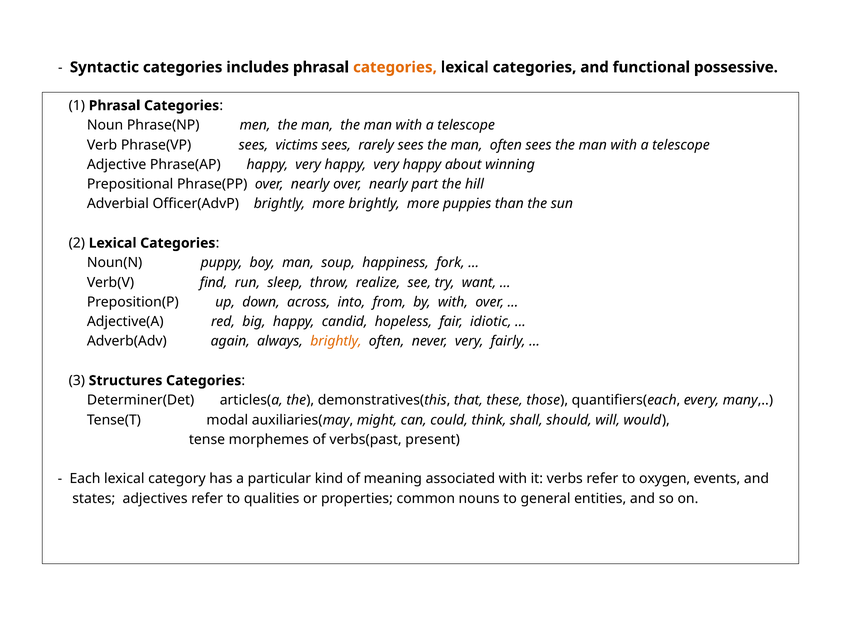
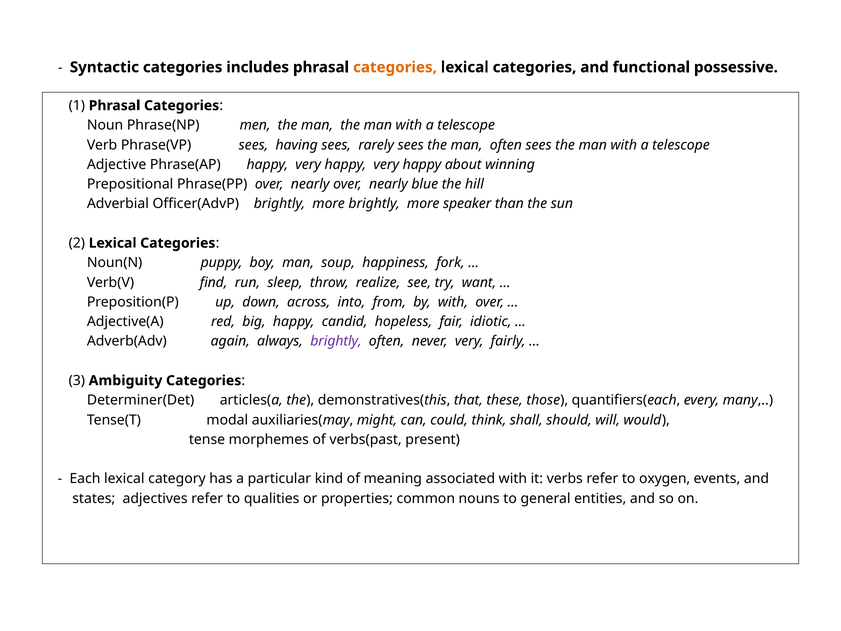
victims: victims -> having (297, 145)
part: part -> blue (425, 184)
puppies: puppies -> speaker (467, 204)
brightly colour: orange -> purple (336, 341)
Structures: Structures -> Ambiguity (126, 380)
